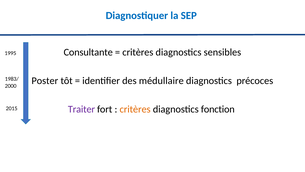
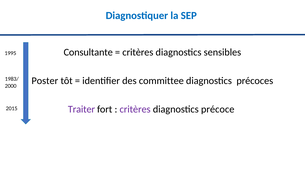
médullaire: médullaire -> committee (161, 81)
critères colour: orange -> purple (135, 109)
fonction: fonction -> précoce (218, 109)
